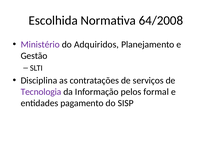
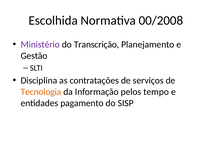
64/2008: 64/2008 -> 00/2008 (161, 21)
Adquiridos: Adquiridos -> Transcrição (97, 44)
Tecnologia colour: purple -> orange (41, 92)
formal: formal -> tempo (156, 92)
